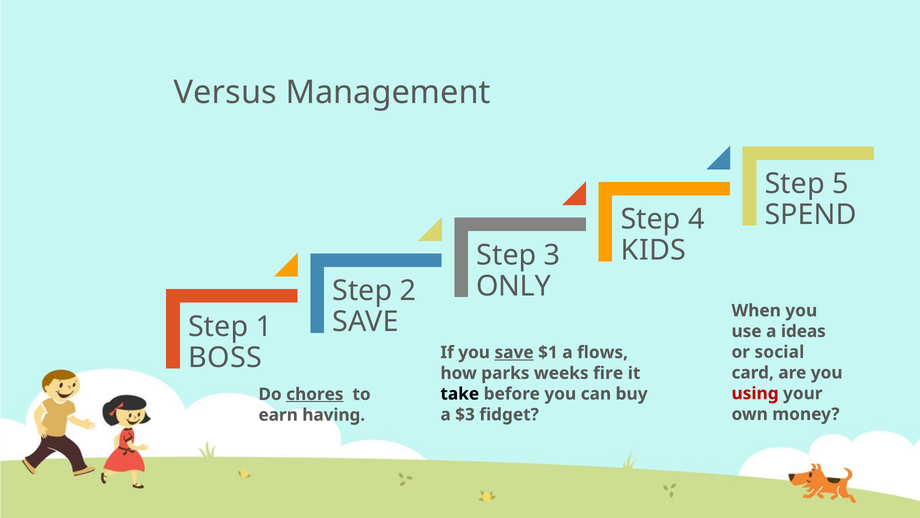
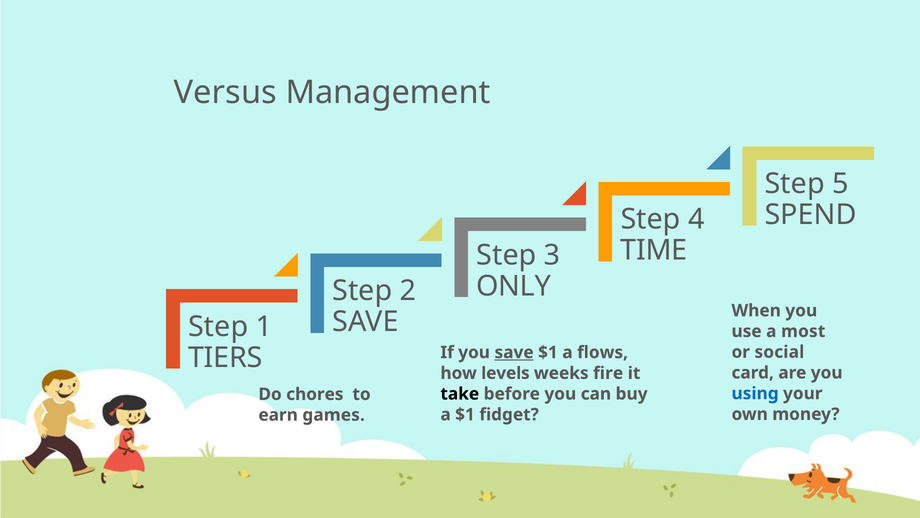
KIDS: KIDS -> TIME (654, 250)
ideas: ideas -> most (803, 331)
BOSS: BOSS -> TIERS (225, 357)
parks: parks -> levels (505, 373)
using colour: red -> blue (755, 393)
chores underline: present -> none (315, 394)
a $3: $3 -> $1 (465, 414)
having: having -> games (334, 415)
